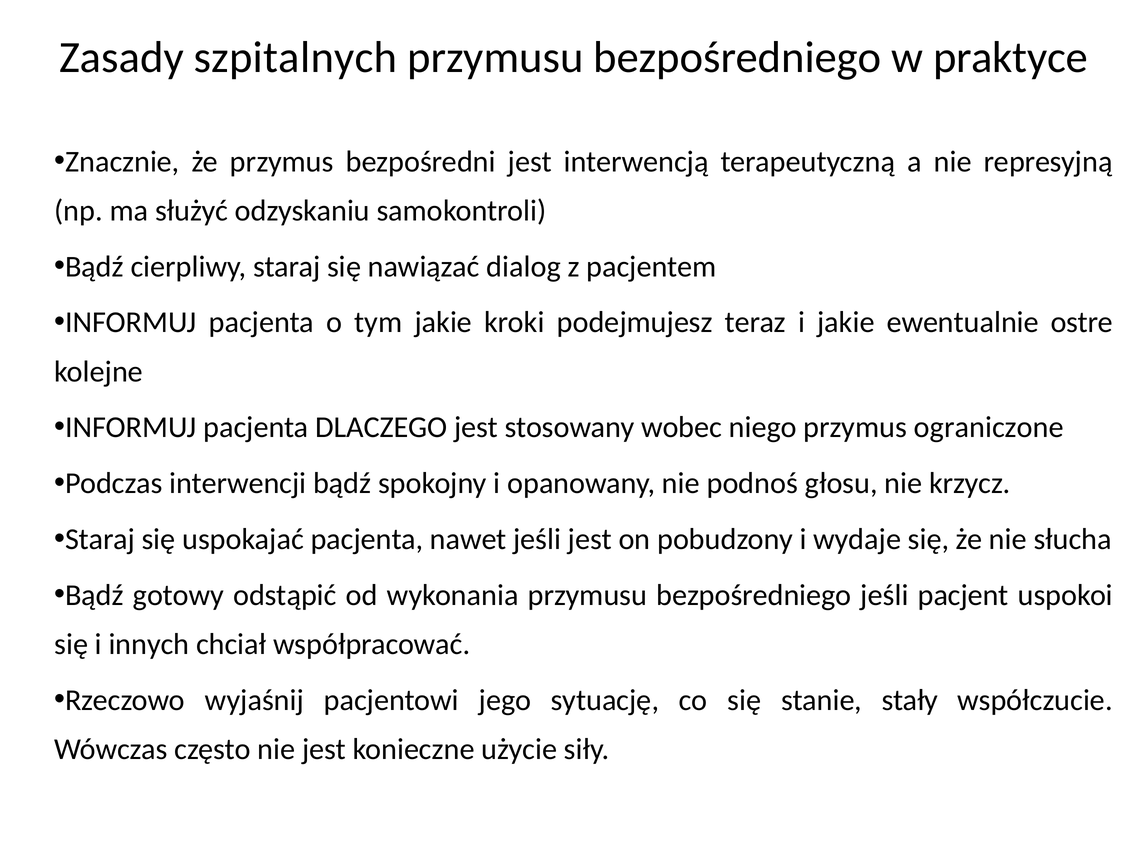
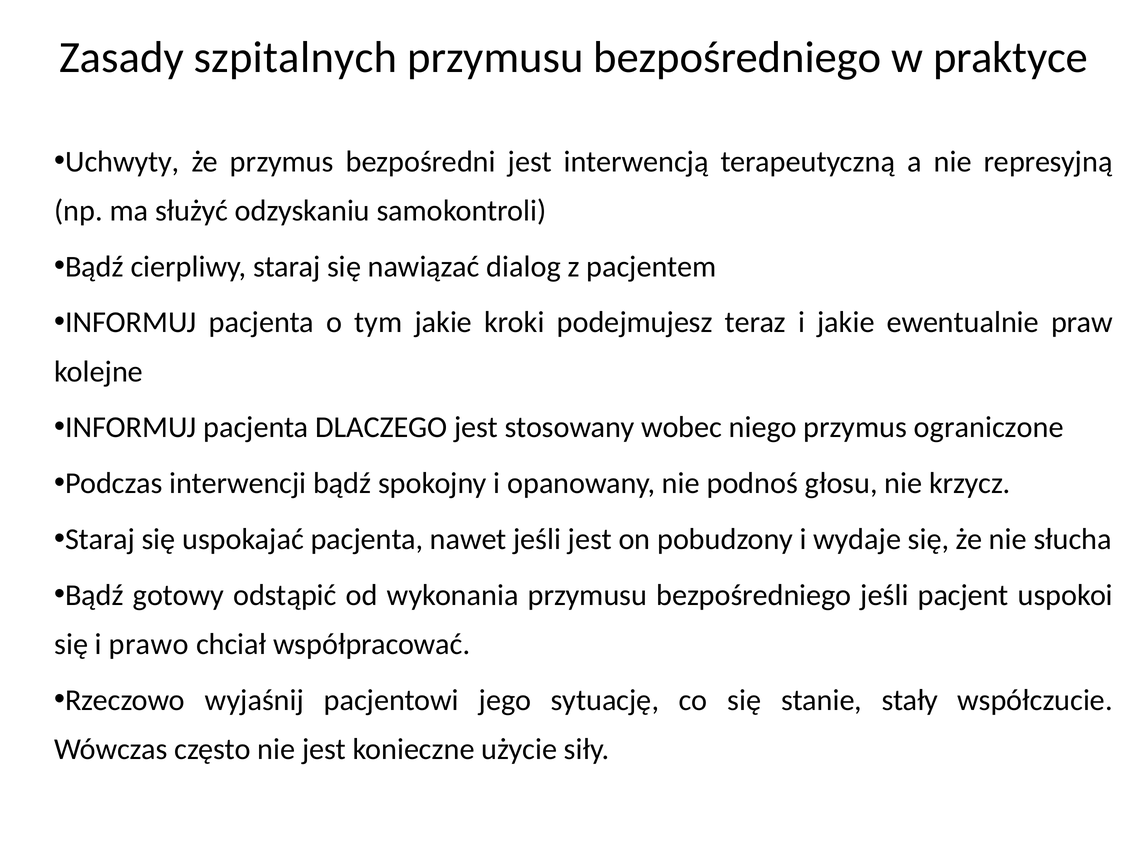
Znacznie: Znacznie -> Uchwyty (122, 162)
ostre: ostre -> praw (1082, 322)
innych: innych -> prawo (149, 644)
